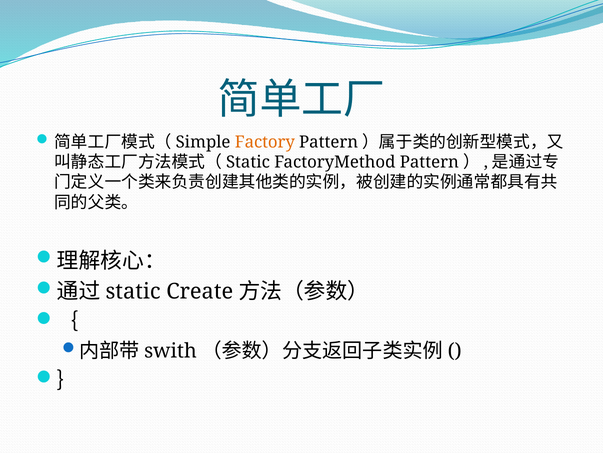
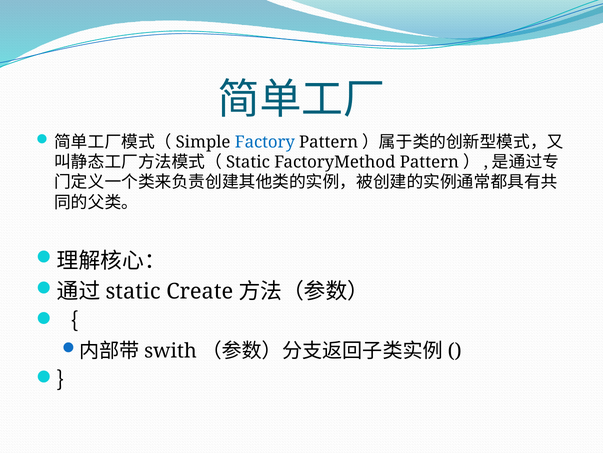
Factory colour: orange -> blue (265, 142)
